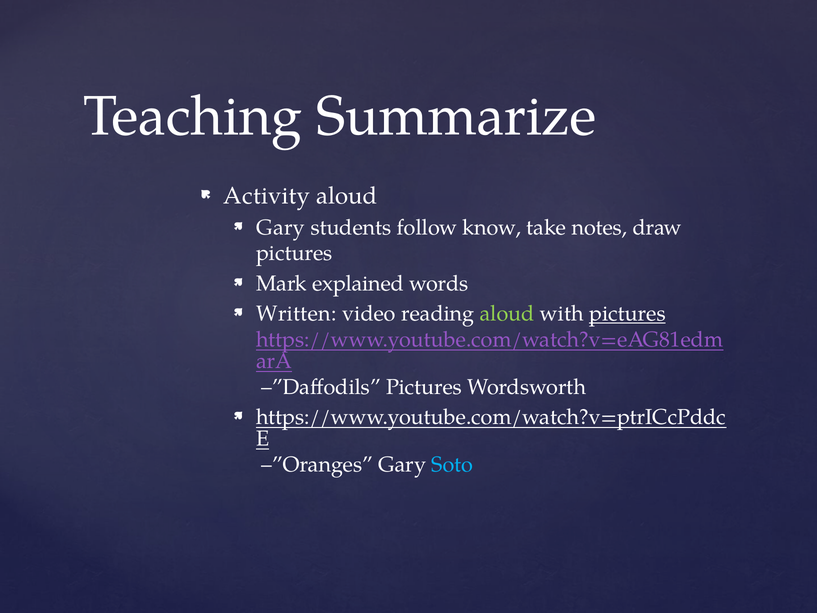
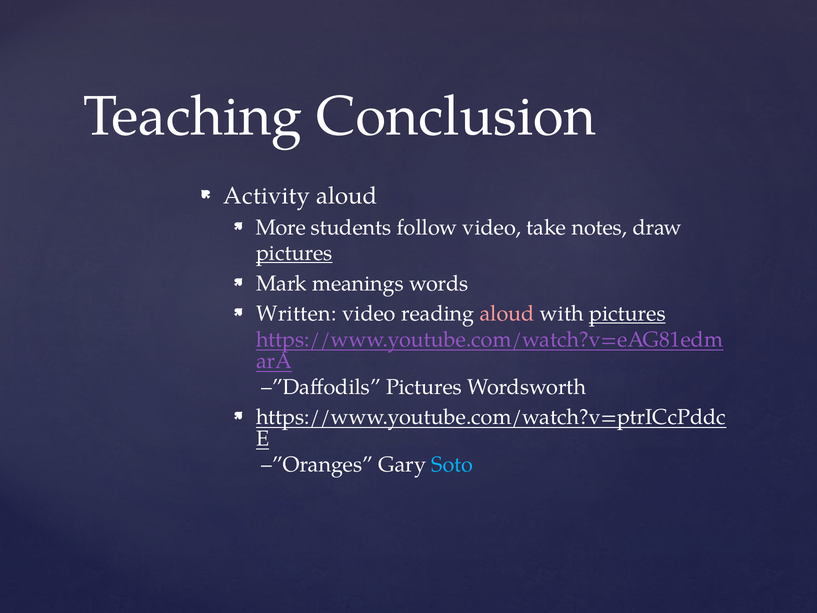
Summarize: Summarize -> Conclusion (456, 116)
Gary: Gary -> More (281, 227)
follow know: know -> video (492, 227)
pictures underline: none -> present (294, 253)
explained: explained -> meanings (358, 283)
aloud colour: light green -> pink (507, 314)
